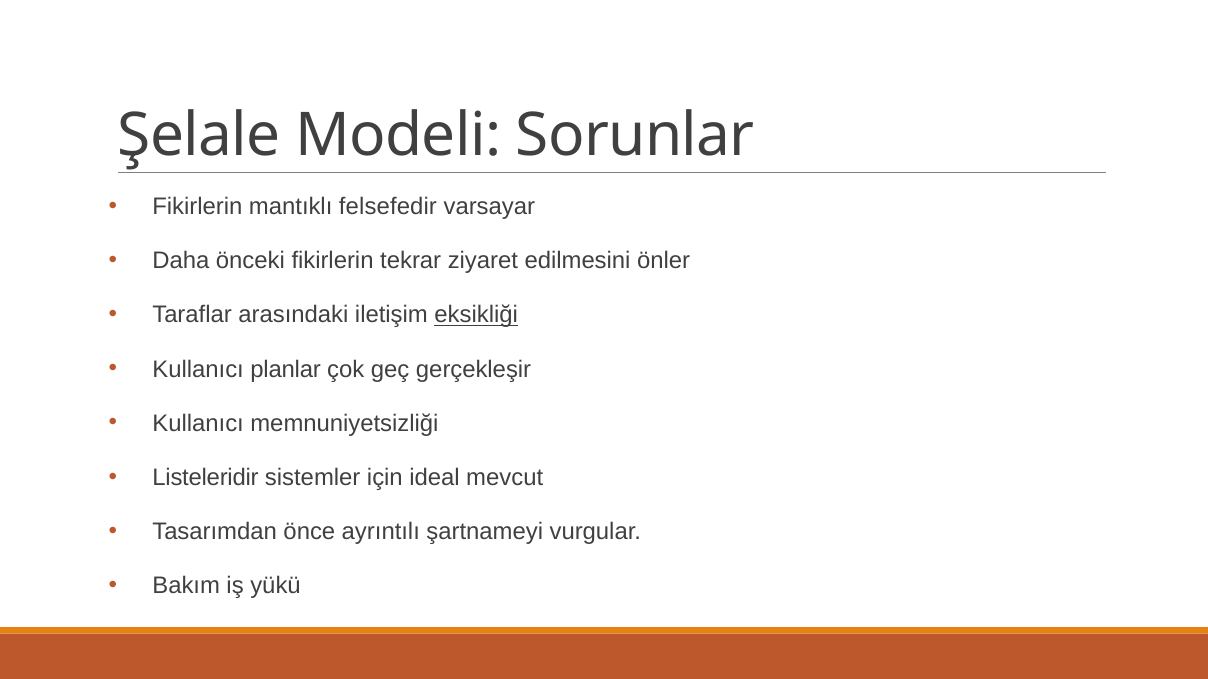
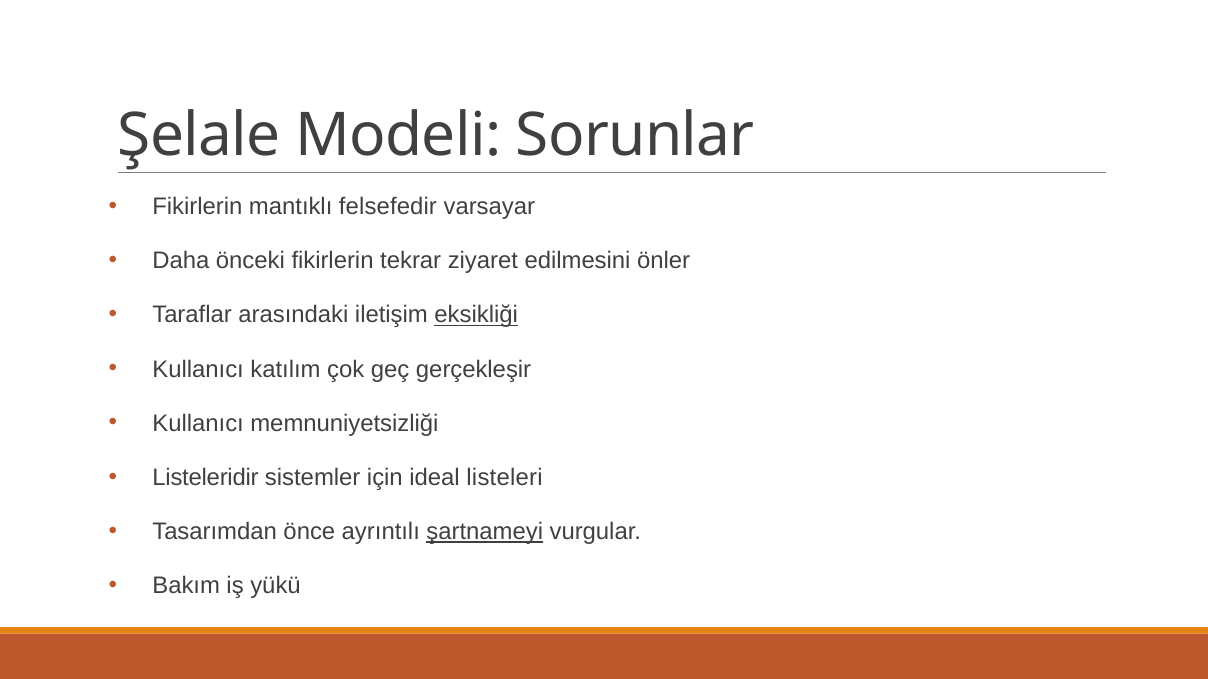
planlar: planlar -> katılım (285, 369)
mevcut: mevcut -> listeleri (505, 478)
şartnameyi underline: none -> present (485, 532)
